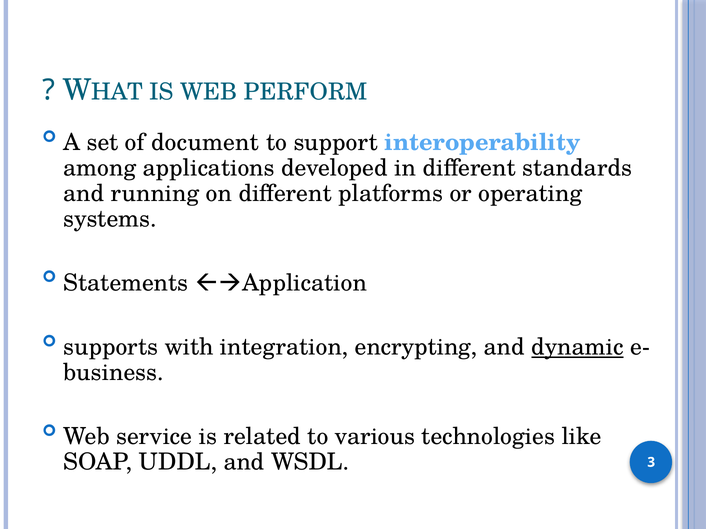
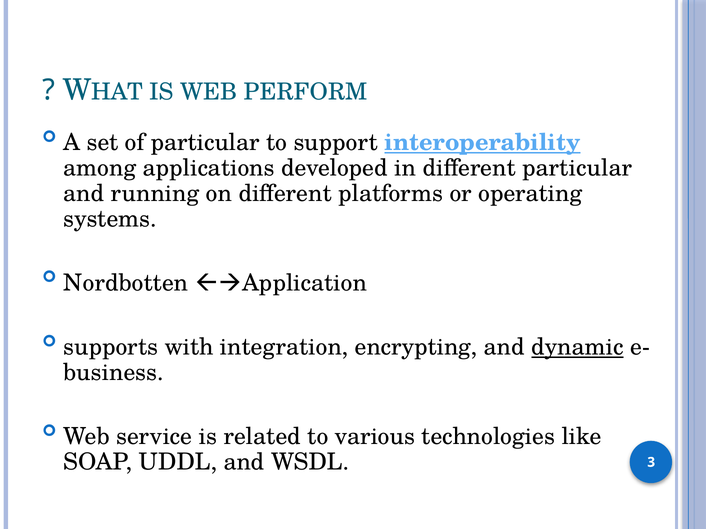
of document: document -> particular (205, 143)
interoperability underline: none -> present (482, 143)
different standards: standards -> particular (577, 168)
Statements: Statements -> Nordbotten (126, 283)
